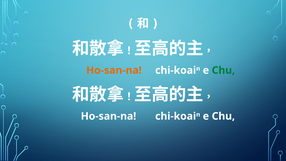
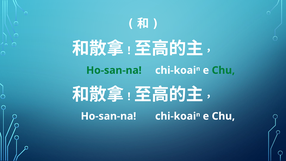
Ho-san-na colour: orange -> green (114, 70)
